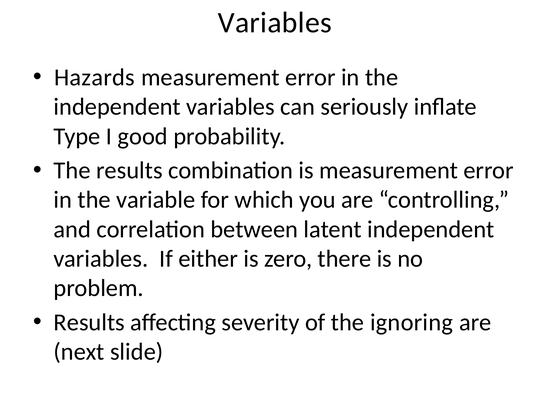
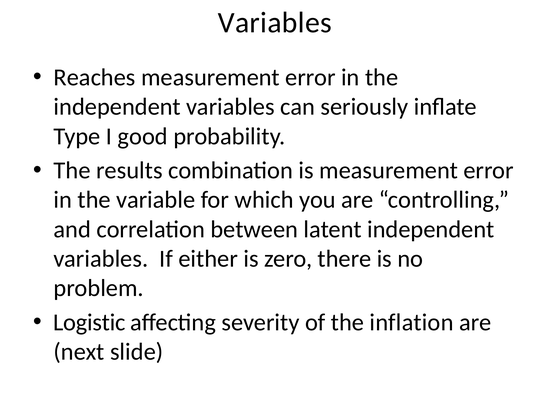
Hazards: Hazards -> Reaches (95, 77)
Results: Results -> Logistic (89, 322)
ignoring: ignoring -> inflation (412, 322)
